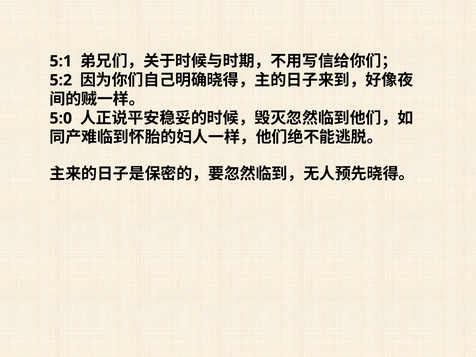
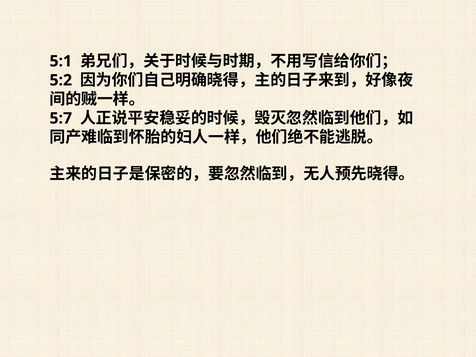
5:0: 5:0 -> 5:7 (61, 118)
